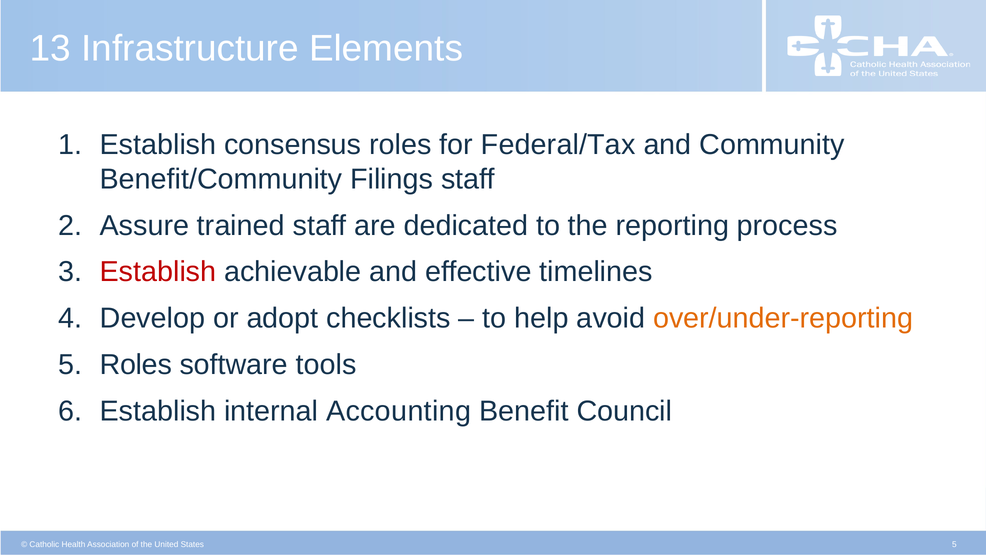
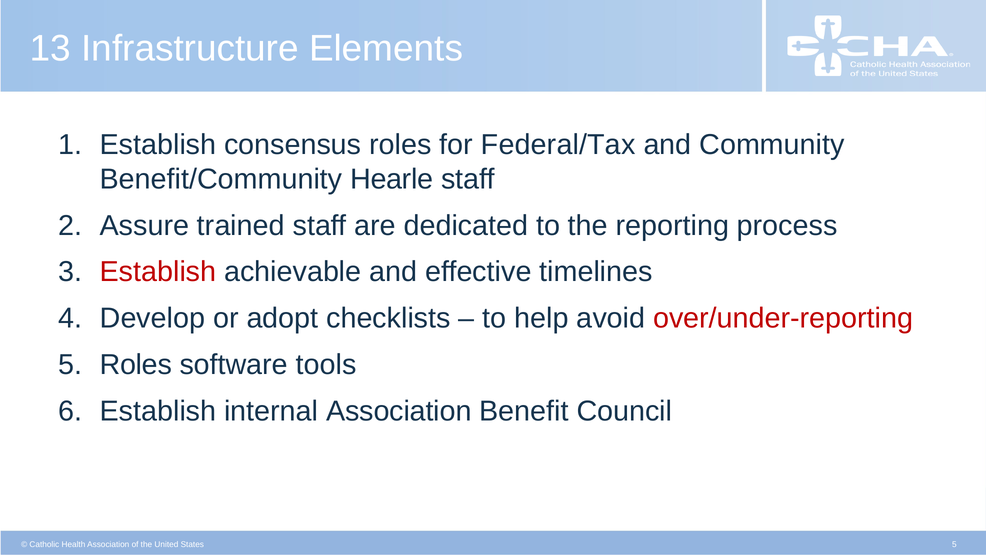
Filings: Filings -> Hearle (392, 179)
over/under-reporting colour: orange -> red (783, 318)
internal Accounting: Accounting -> Association (399, 411)
